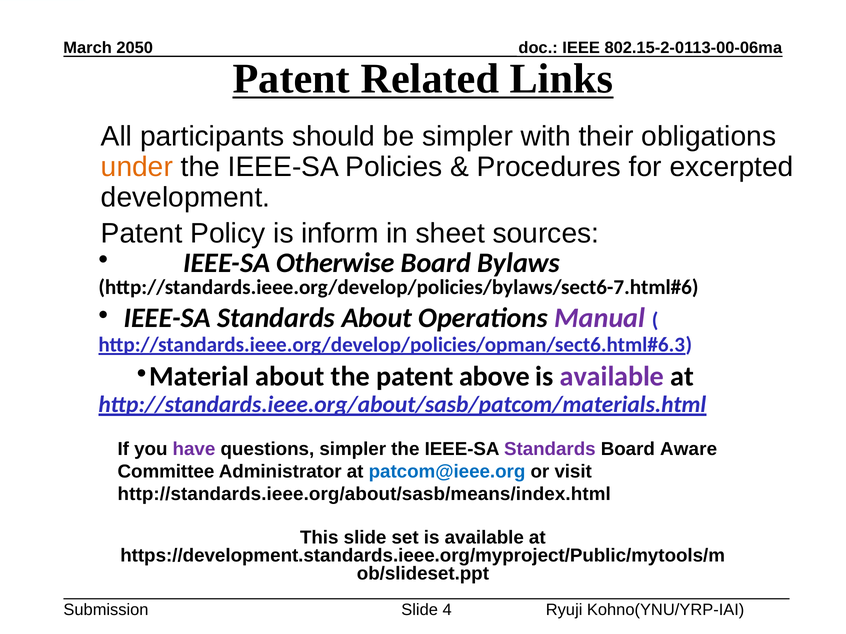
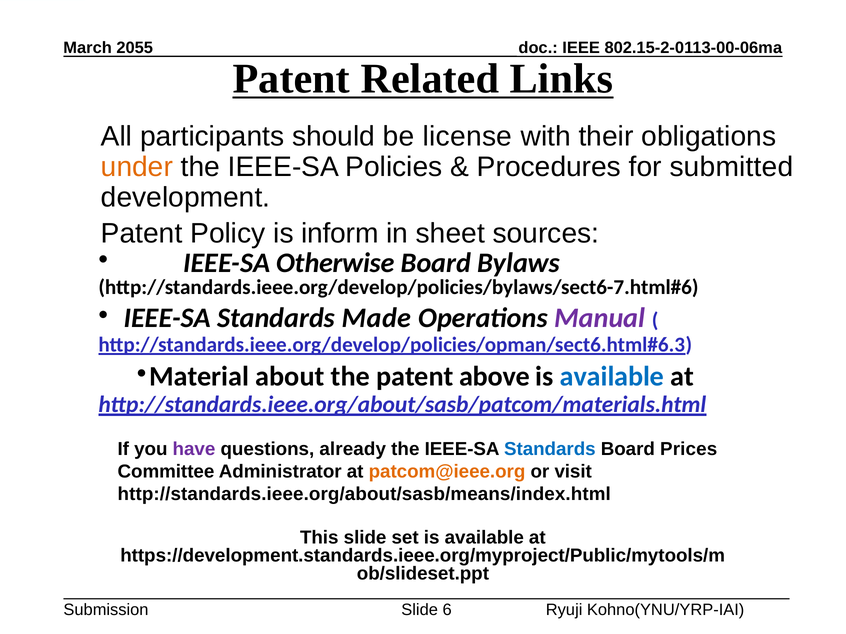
2050: 2050 -> 2055 (135, 48)
be simpler: simpler -> license (467, 137)
excerpted: excerpted -> submitted (731, 167)
Standards About: About -> Made (377, 318)
available colour: purple -> blue (612, 377)
questions simpler: simpler -> already (353, 449)
Standards colour: purple -> blue (550, 449)
Aware: Aware -> Prices (689, 449)
patcom@ieee.org colour: blue -> orange (447, 472)
4: 4 -> 6 (447, 610)
